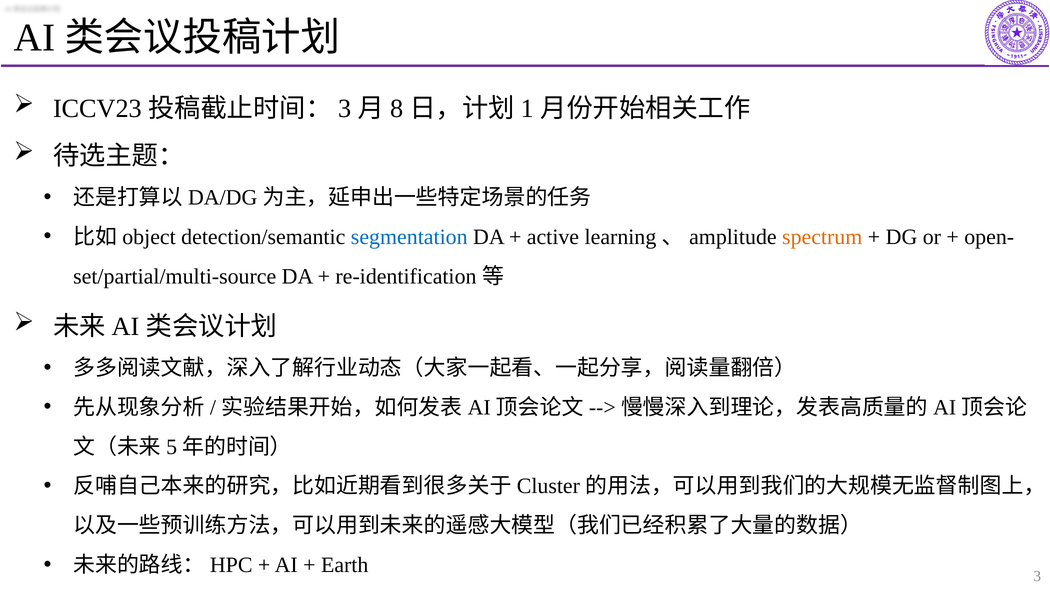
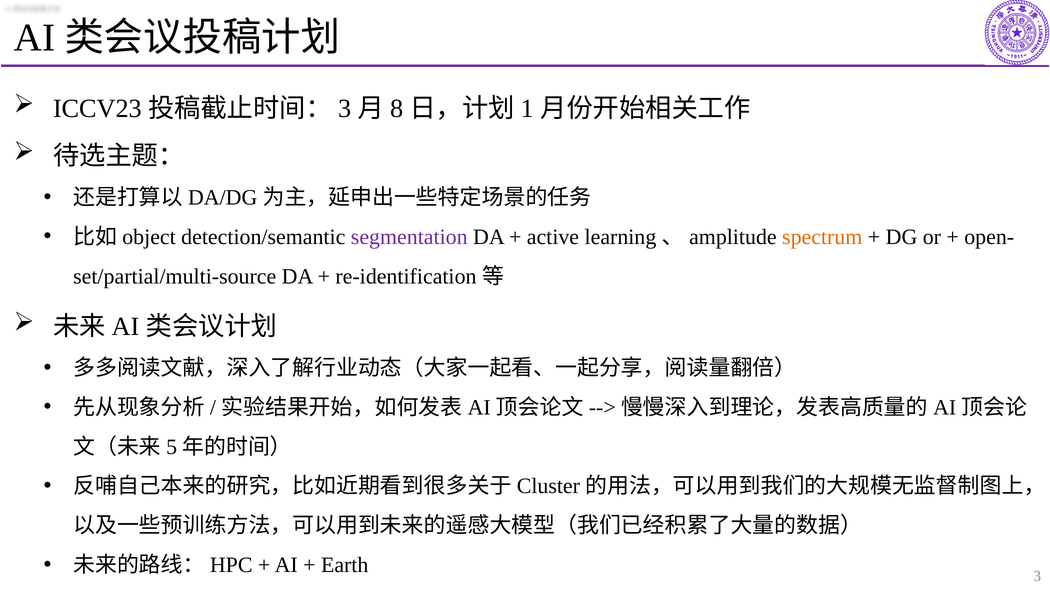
segmentation colour: blue -> purple (409, 237)
